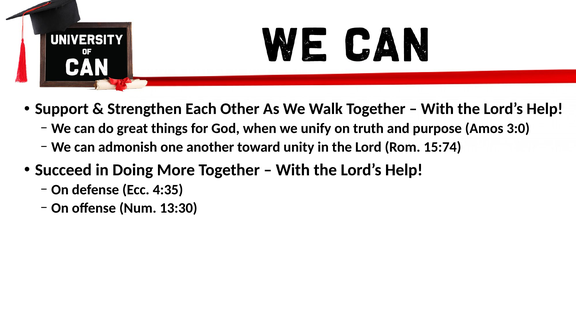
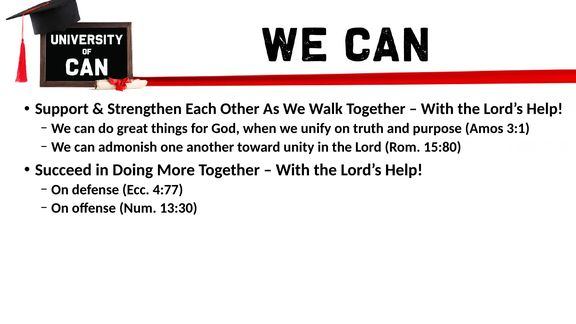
3:0: 3:0 -> 3:1 (518, 128)
15:74: 15:74 -> 15:80 (442, 147)
4:35: 4:35 -> 4:77 (168, 190)
